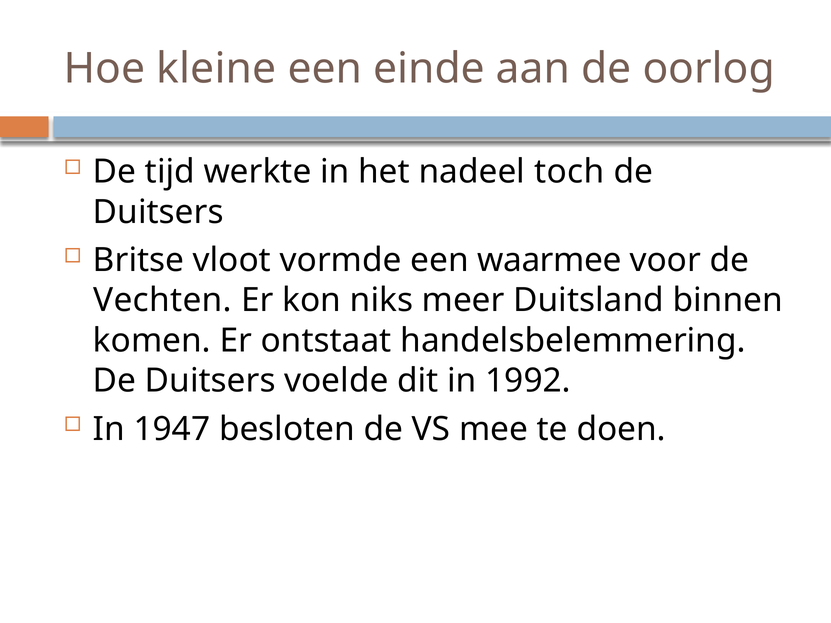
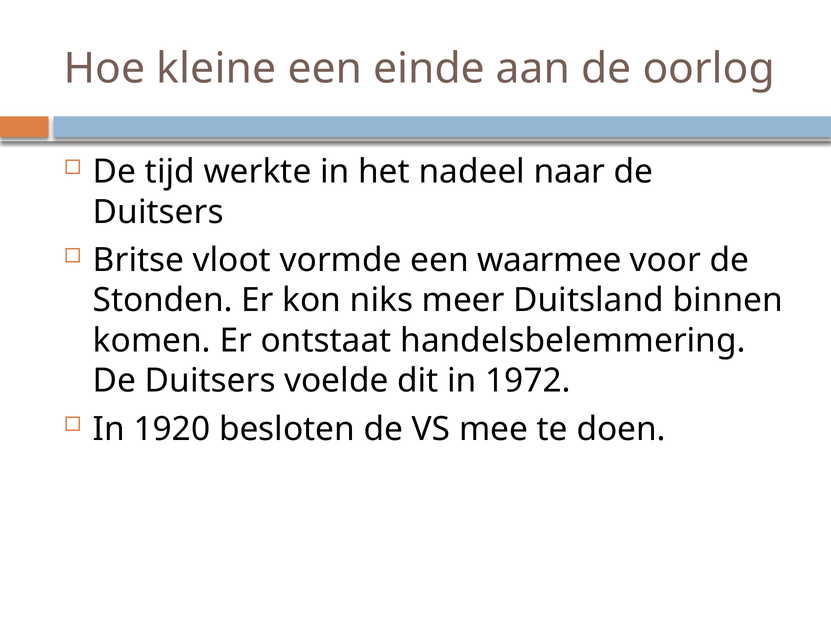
toch: toch -> naar (570, 172)
Vechten: Vechten -> Stonden (163, 301)
1992: 1992 -> 1972 (528, 381)
1947: 1947 -> 1920 (172, 429)
